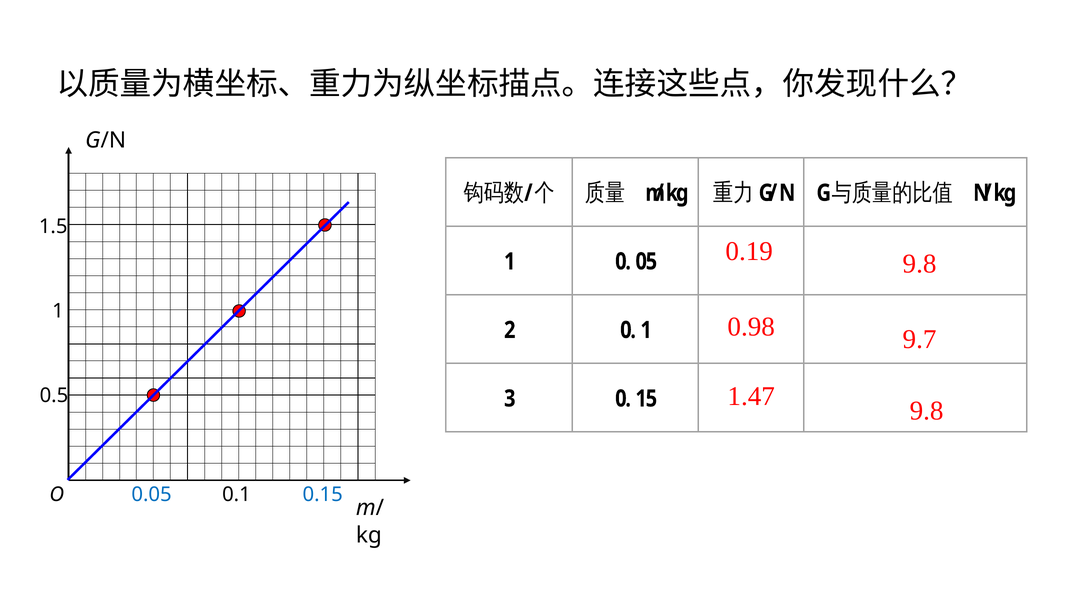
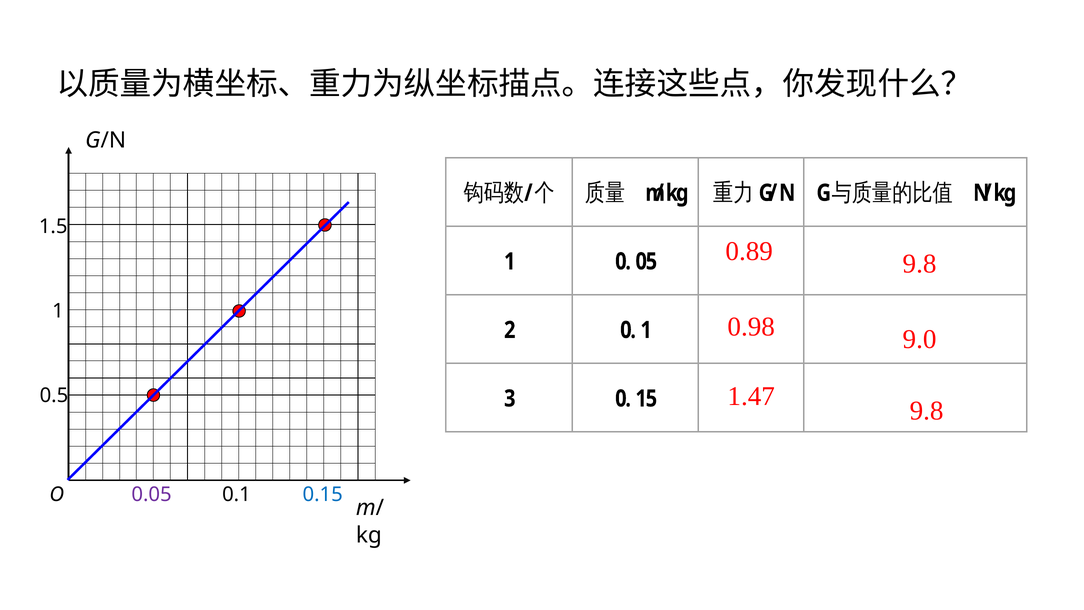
0.19: 0.19 -> 0.89 (749, 251)
9.7: 9.7 -> 9.0 (920, 339)
0.05 colour: blue -> purple (152, 494)
